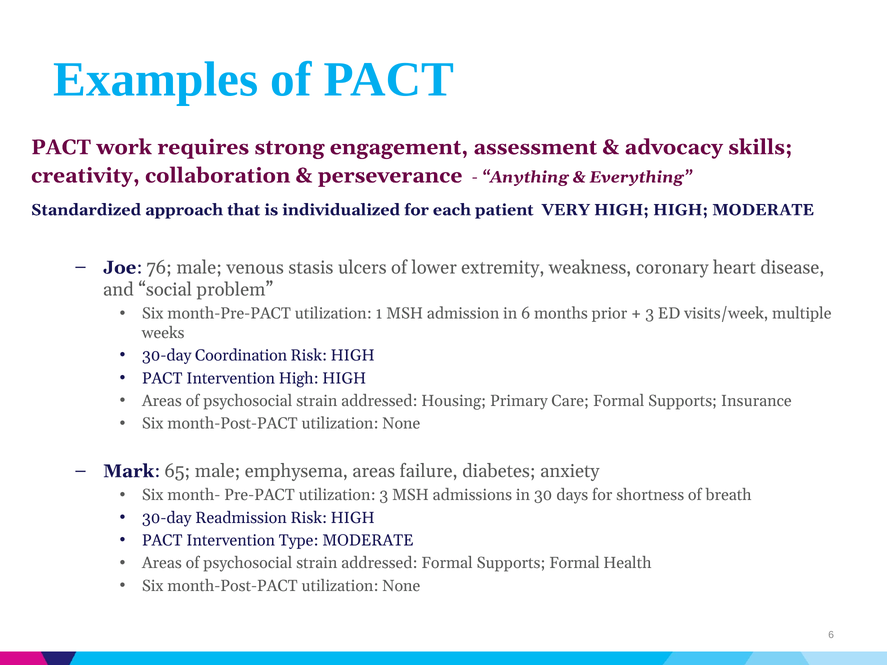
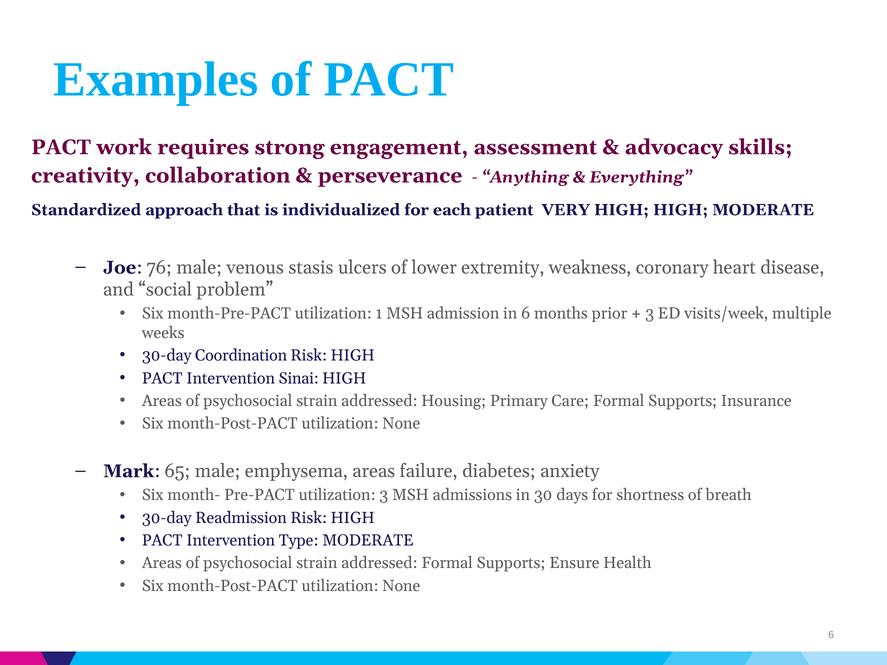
Intervention High: High -> Sinai (299, 378)
Supports Formal: Formal -> Ensure (574, 563)
